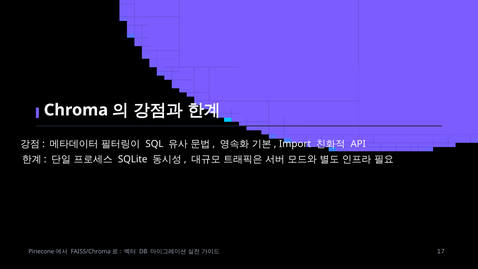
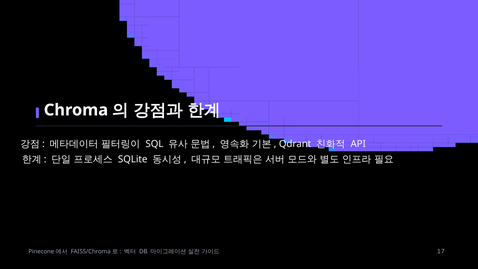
Import: Import -> Qdrant (295, 144)
